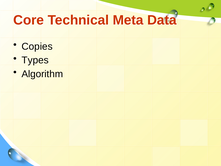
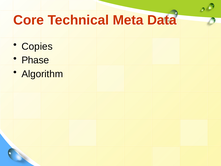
Types: Types -> Phase (35, 60)
